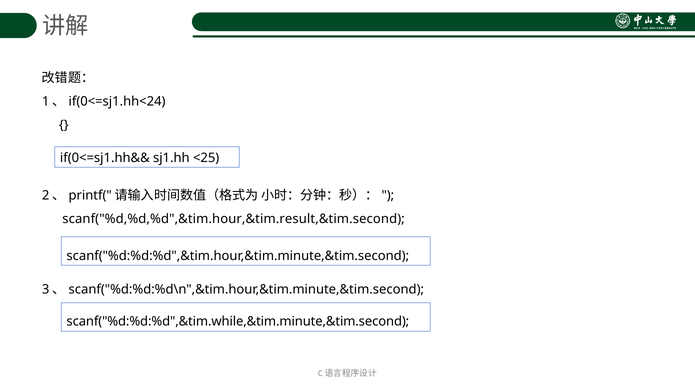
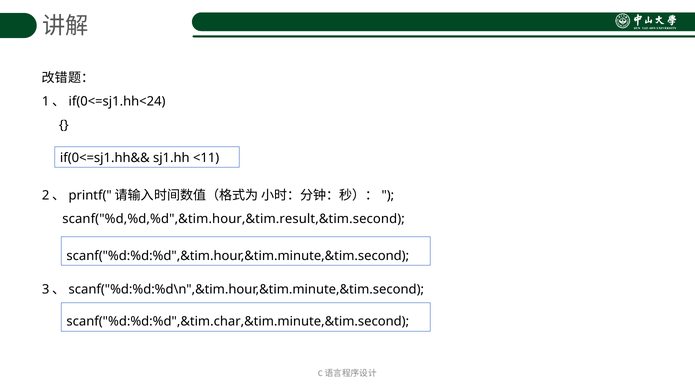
<25: <25 -> <11 (206, 158)
scanf("%d:%d:%d",&tim.while,&tim.minute,&tim.second: scanf("%d:%d:%d",&tim.while,&tim.minute,&tim.second -> scanf("%d:%d:%d",&tim.char,&tim.minute,&tim.second (238, 322)
